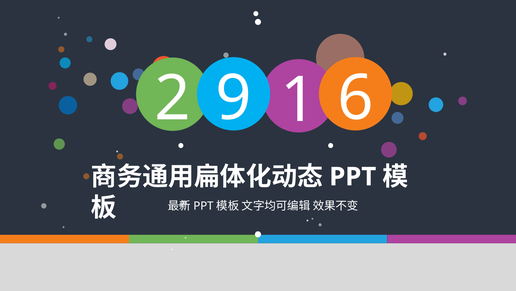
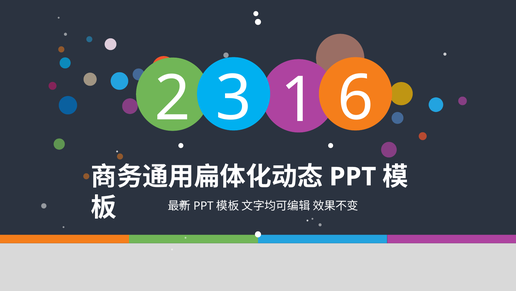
9: 9 -> 3 (234, 98)
